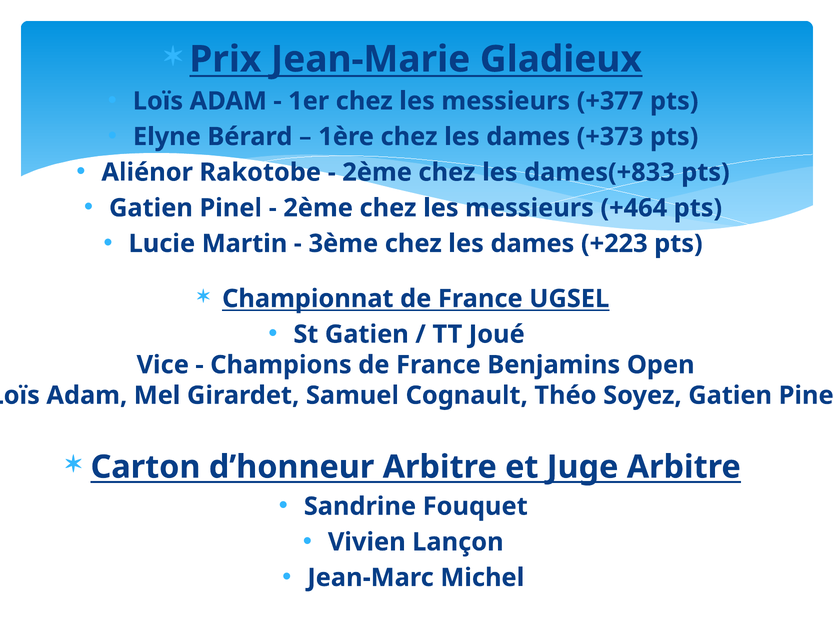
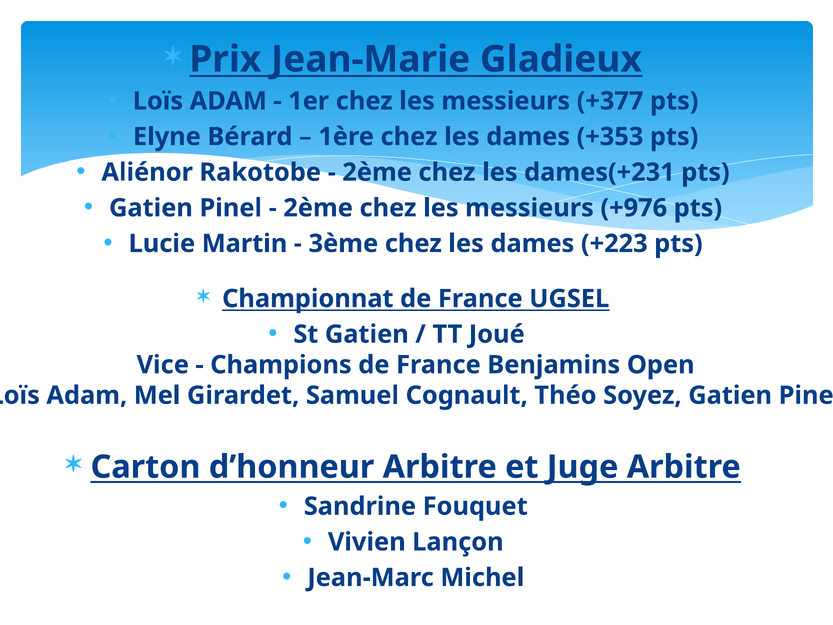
+373: +373 -> +353 (610, 137)
dames(+833: dames(+833 -> dames(+231 (599, 172)
+464: +464 -> +976 (634, 208)
